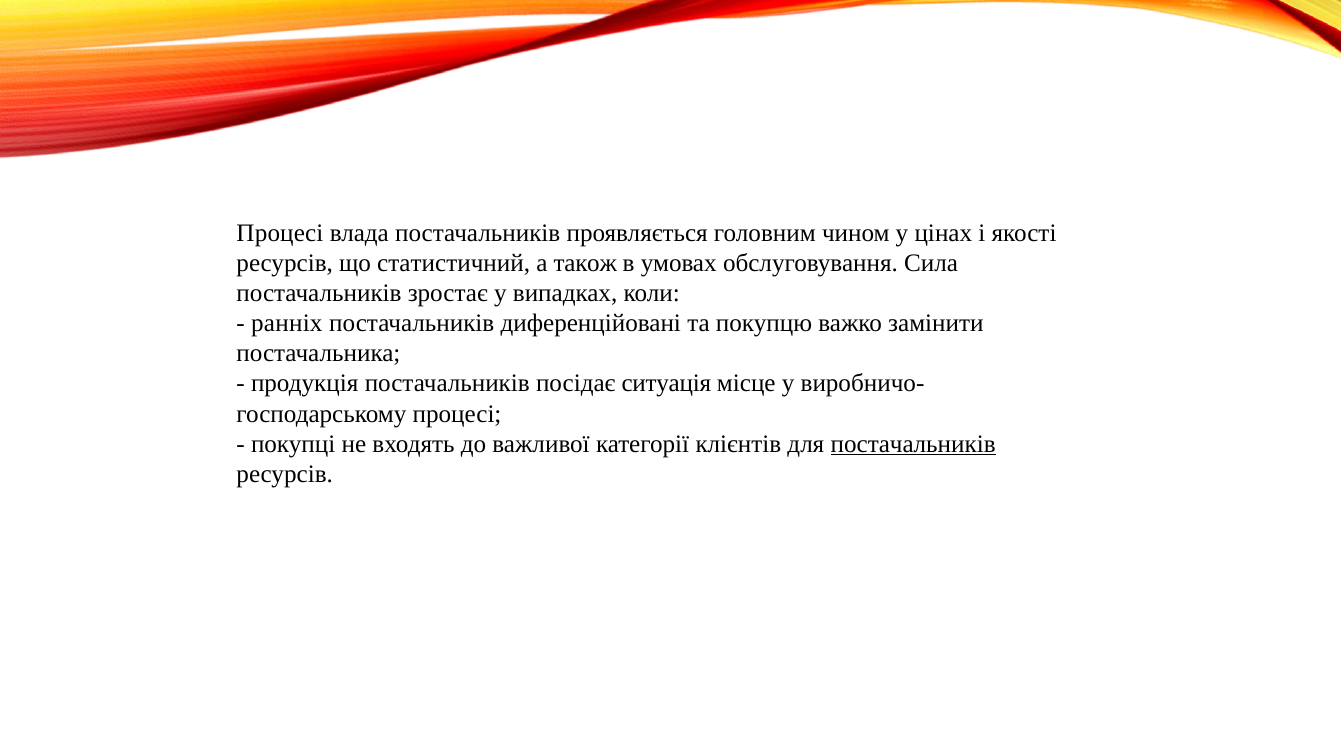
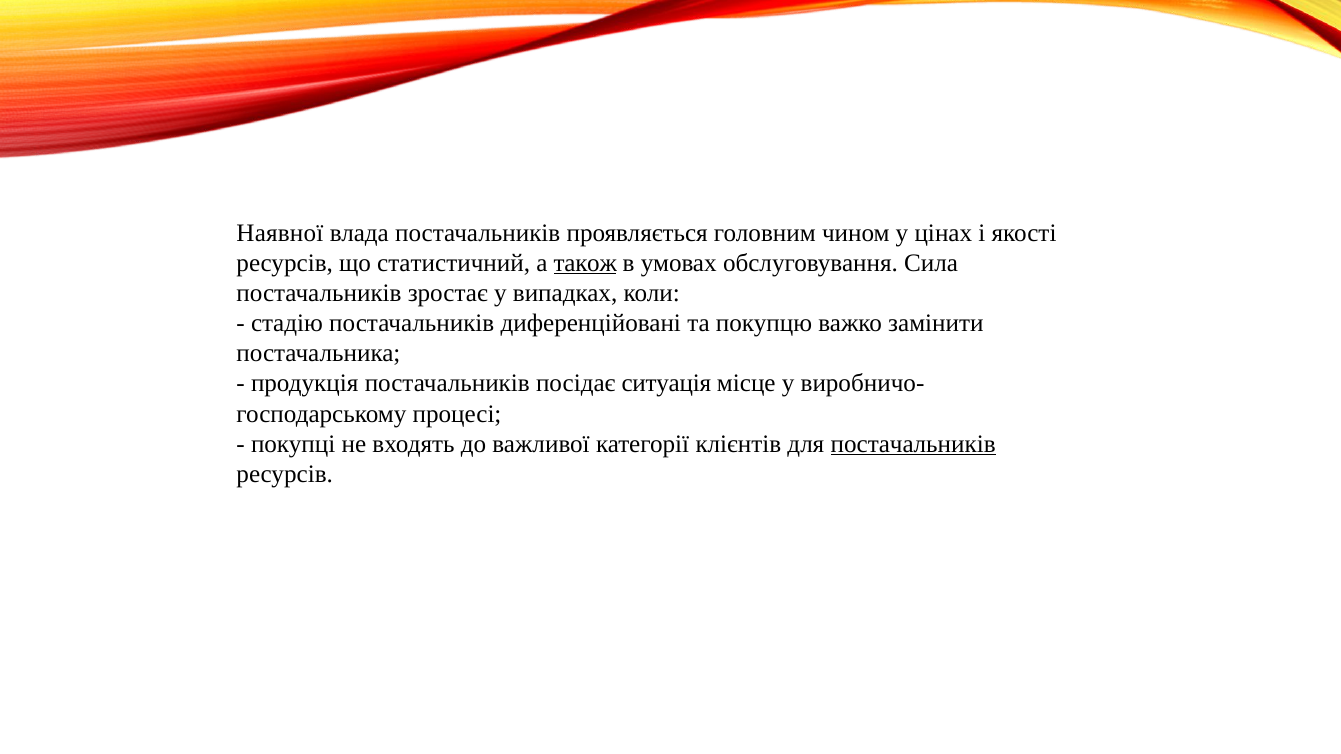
Процесі: Процесі -> Наявної (280, 233)
також underline: none -> present (585, 263)
ранніх: ранніх -> стадію (287, 323)
